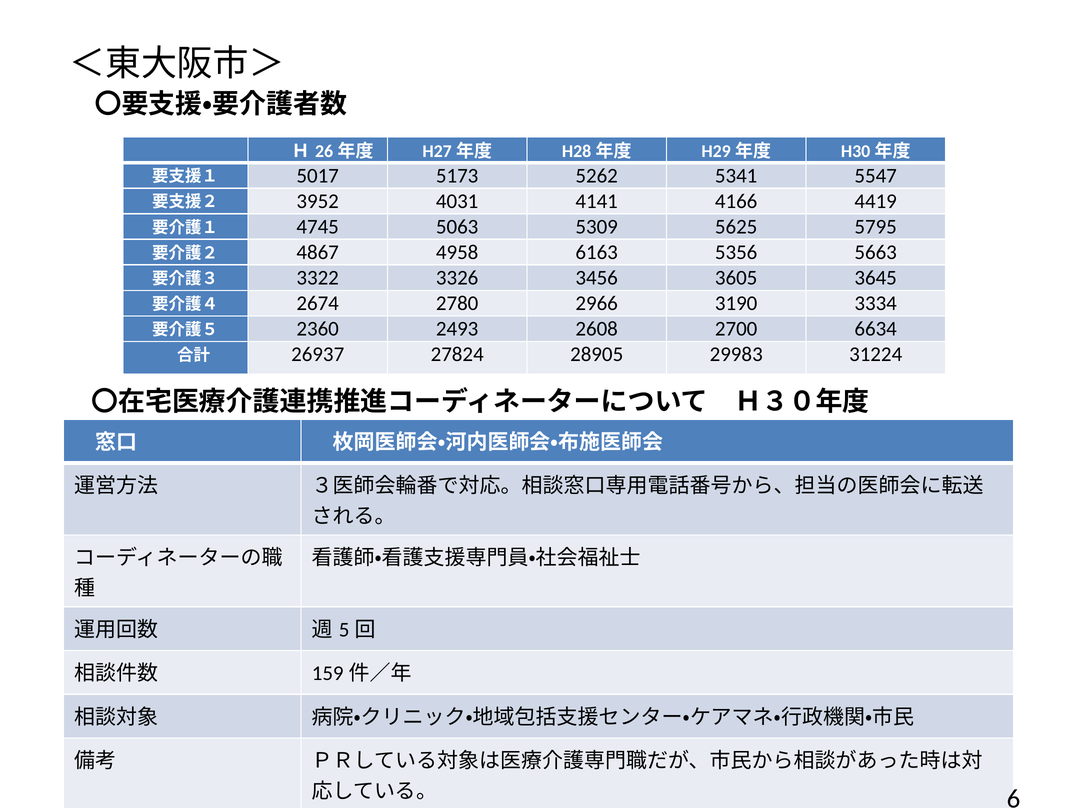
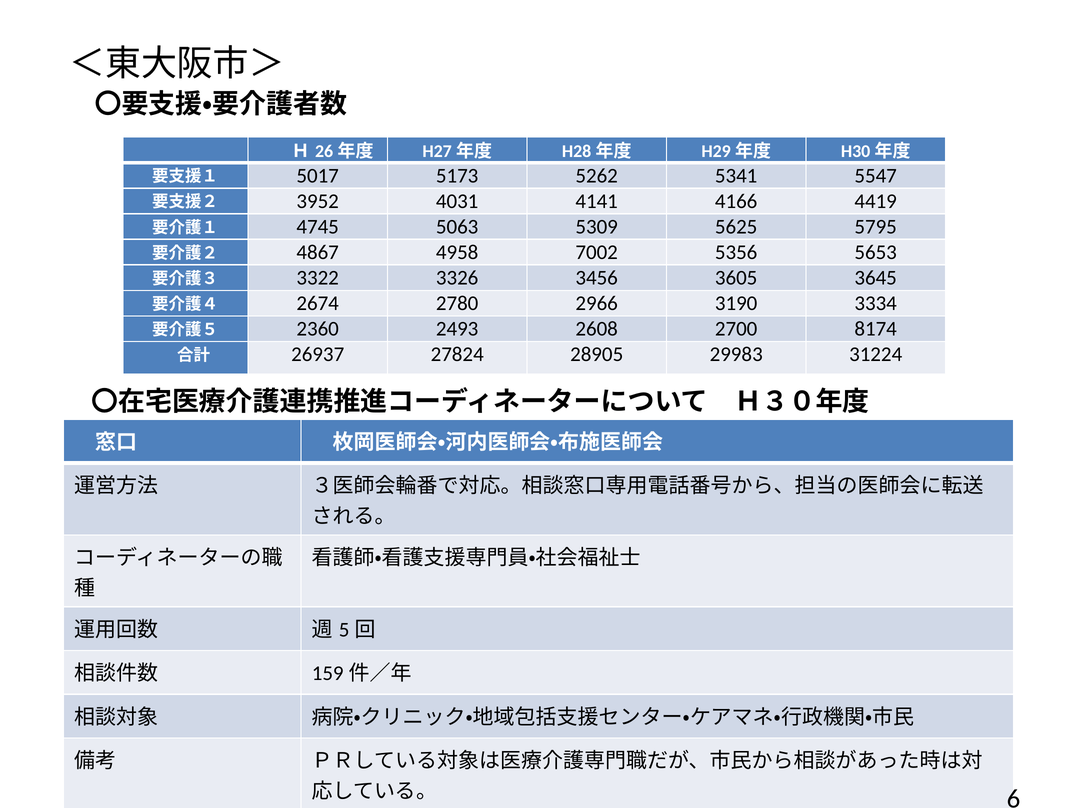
6163: 6163 -> 7002 (597, 252)
5663: 5663 -> 5653 (876, 252)
6634: 6634 -> 8174 (876, 329)
